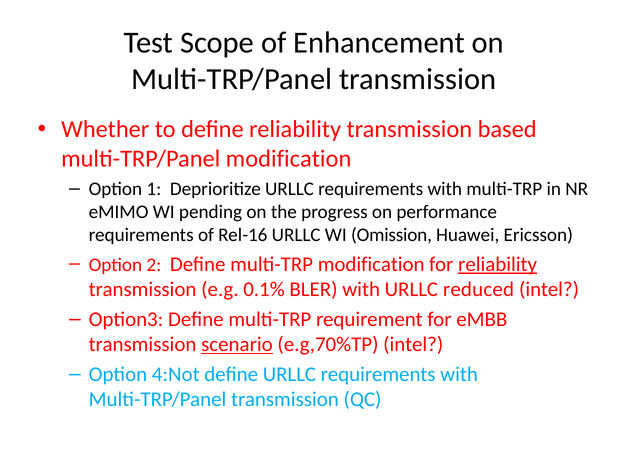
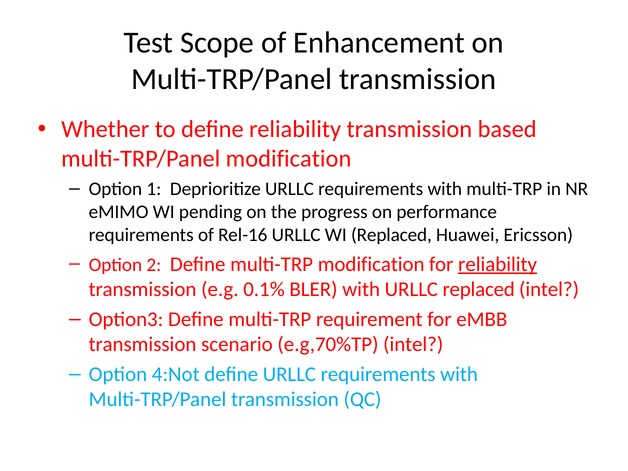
WI Omission: Omission -> Replaced (391, 235)
URLLC reduced: reduced -> replaced (479, 289)
scenario underline: present -> none (237, 344)
